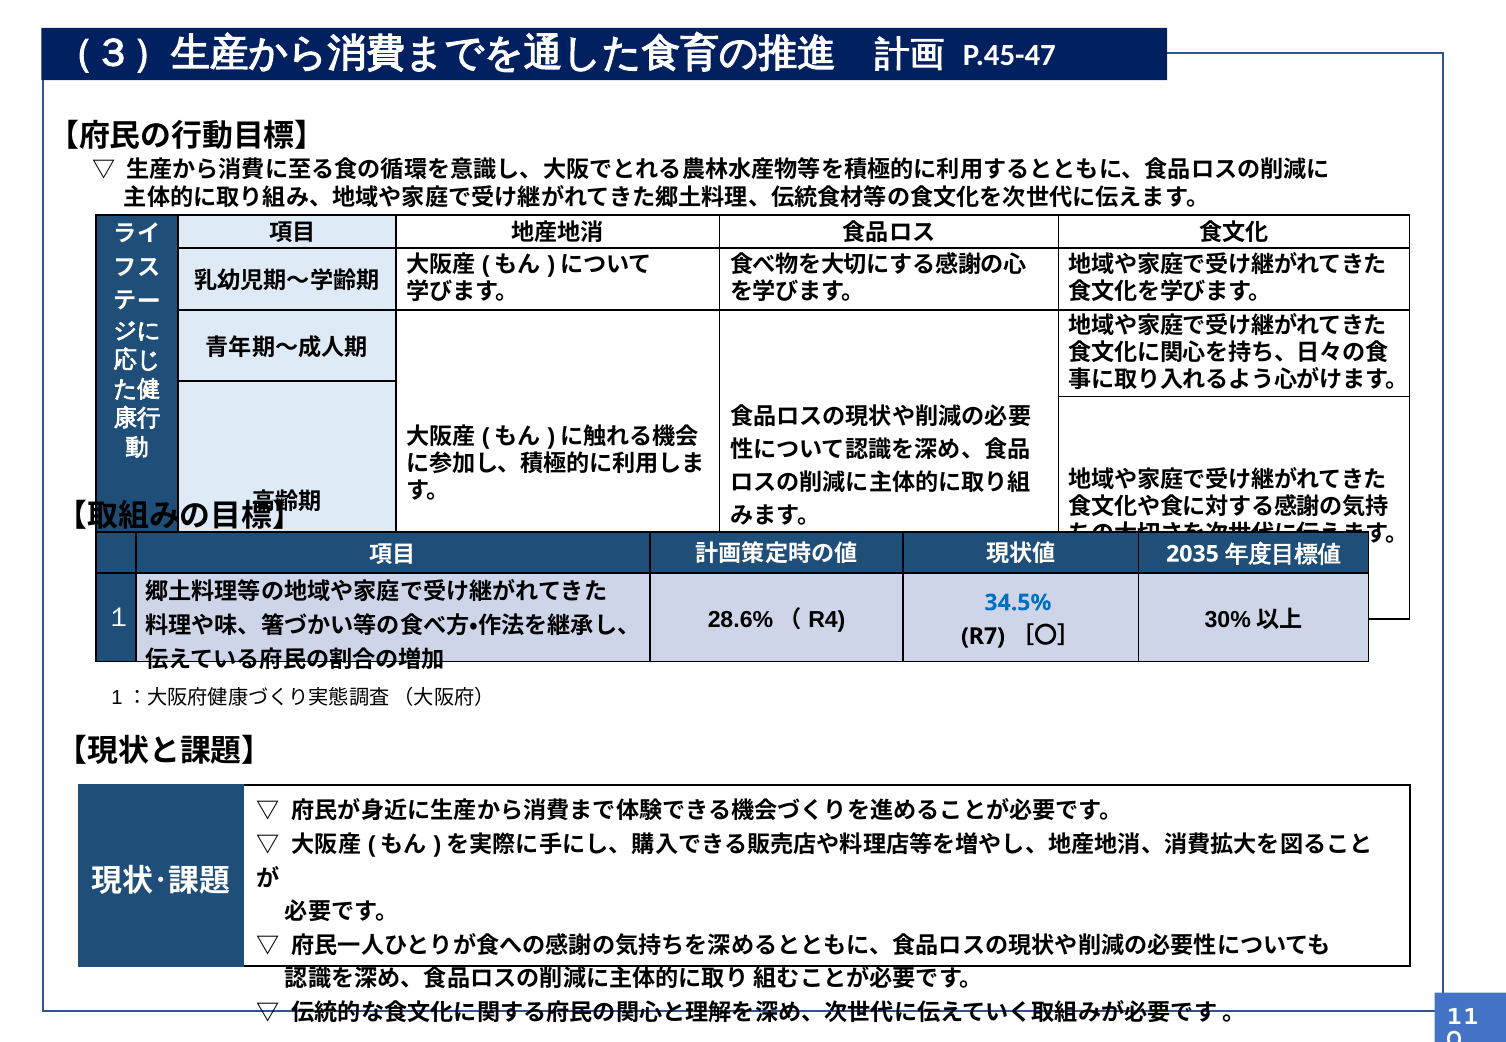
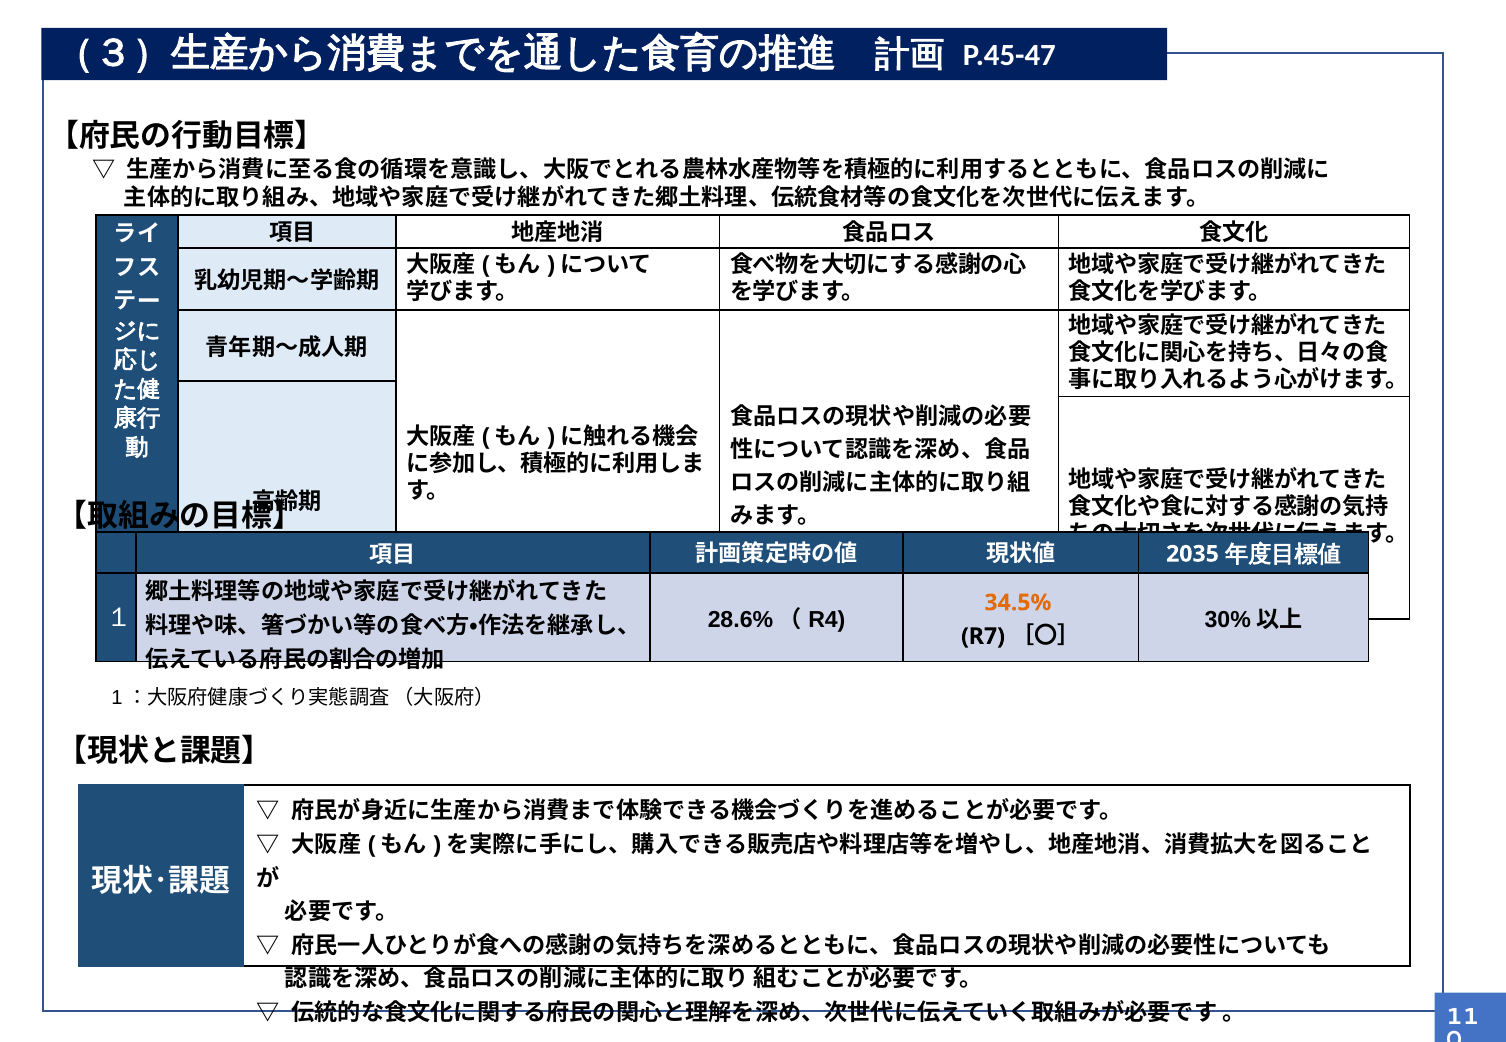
34.5% colour: blue -> orange (1018, 603)
